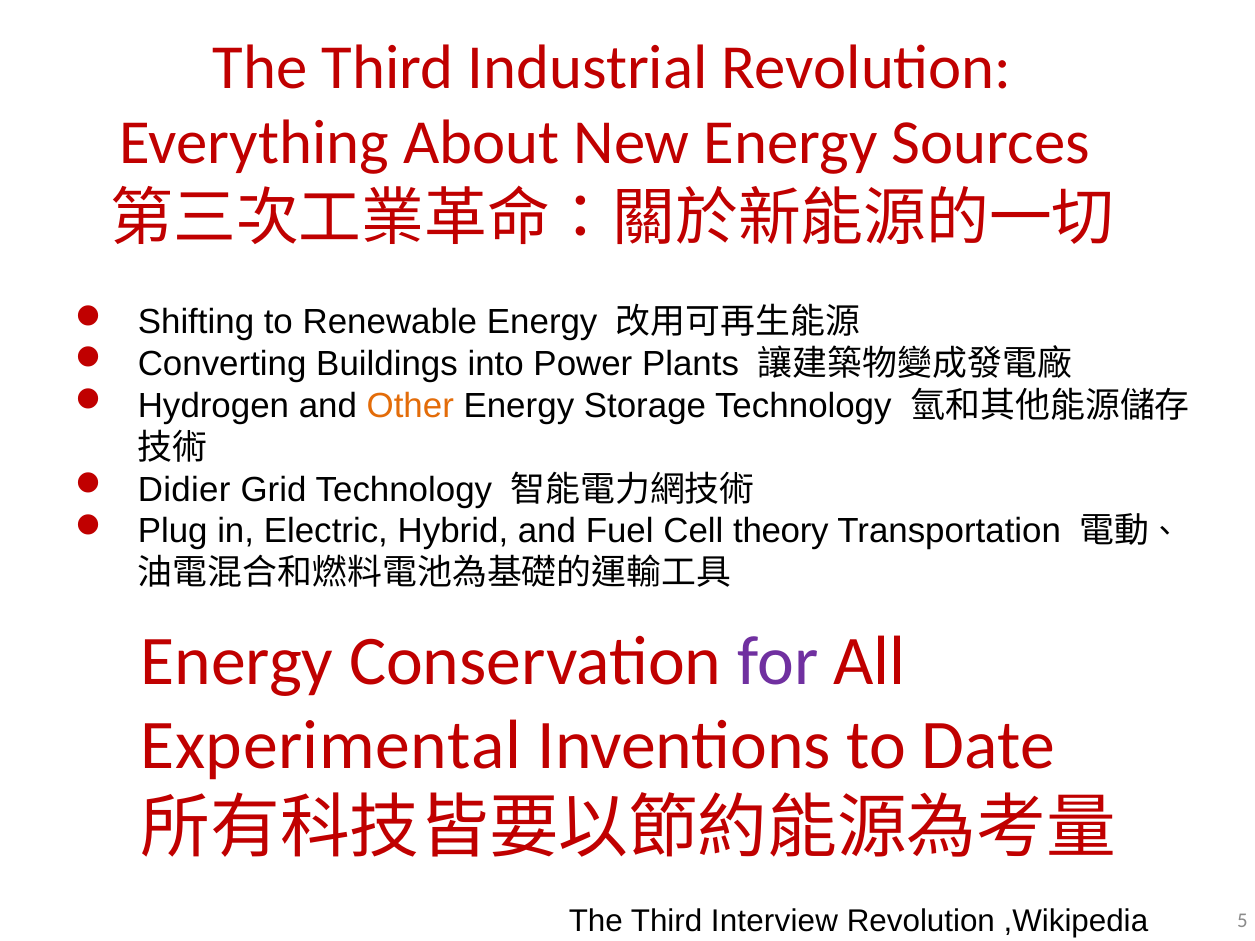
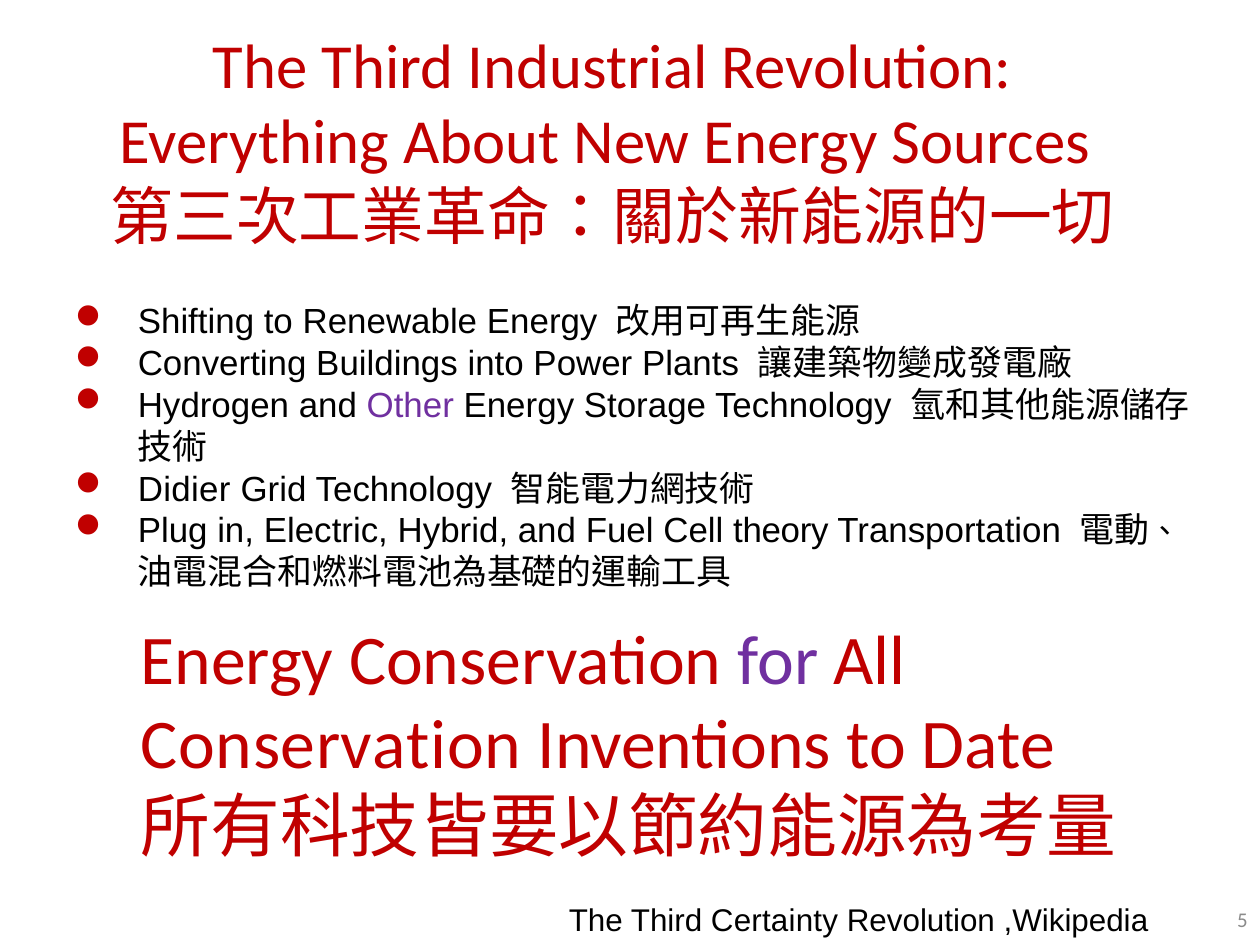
Other colour: orange -> purple (410, 406)
Experimental: Experimental -> Conservation (331, 746)
Interview: Interview -> Certainty (774, 921)
